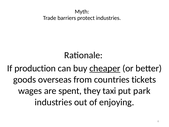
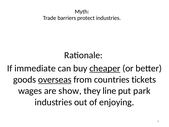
production: production -> immediate (35, 68)
overseas underline: none -> present (55, 79)
spent: spent -> show (70, 91)
taxi: taxi -> line (109, 91)
